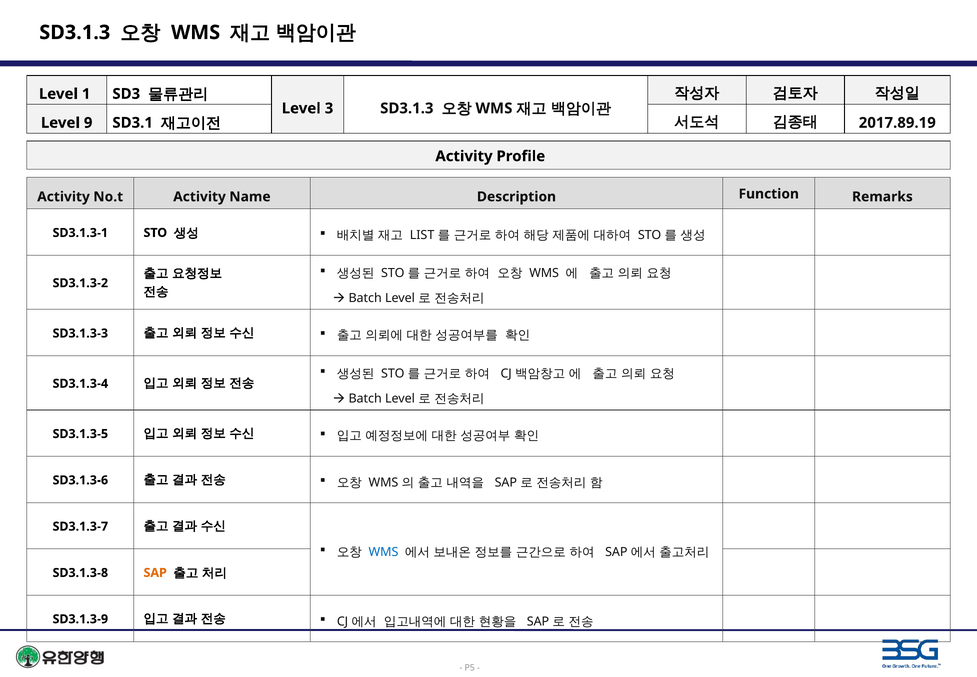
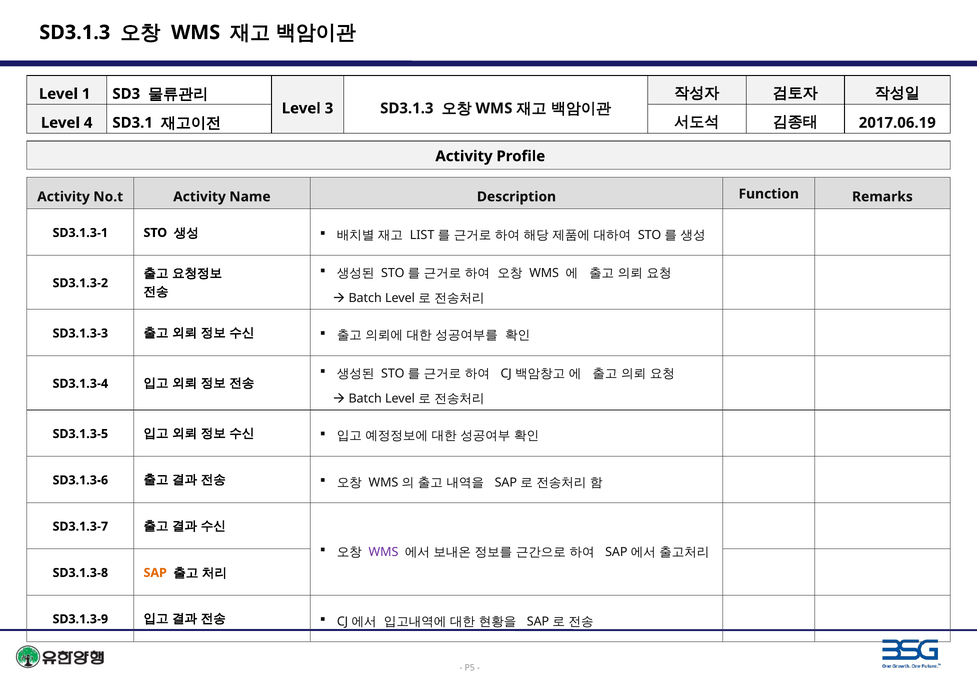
9: 9 -> 4 (88, 123)
2017.89.19: 2017.89.19 -> 2017.06.19 (897, 123)
WMS colour: blue -> purple (384, 552)
